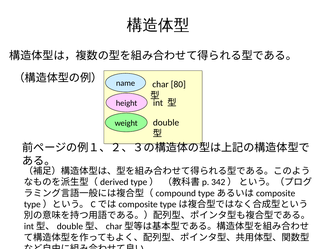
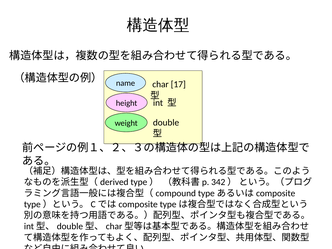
80: 80 -> 17 (178, 84)
